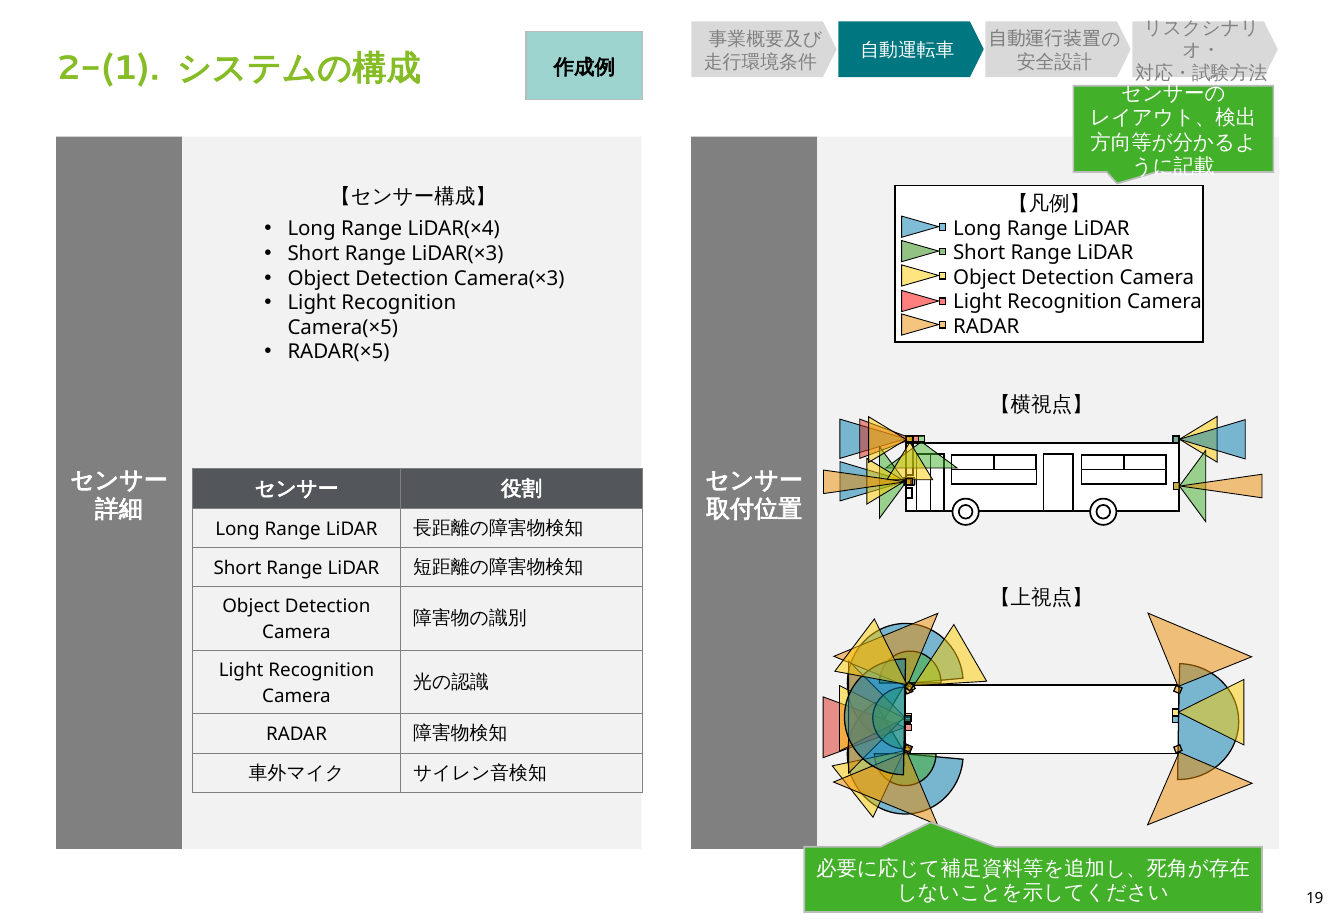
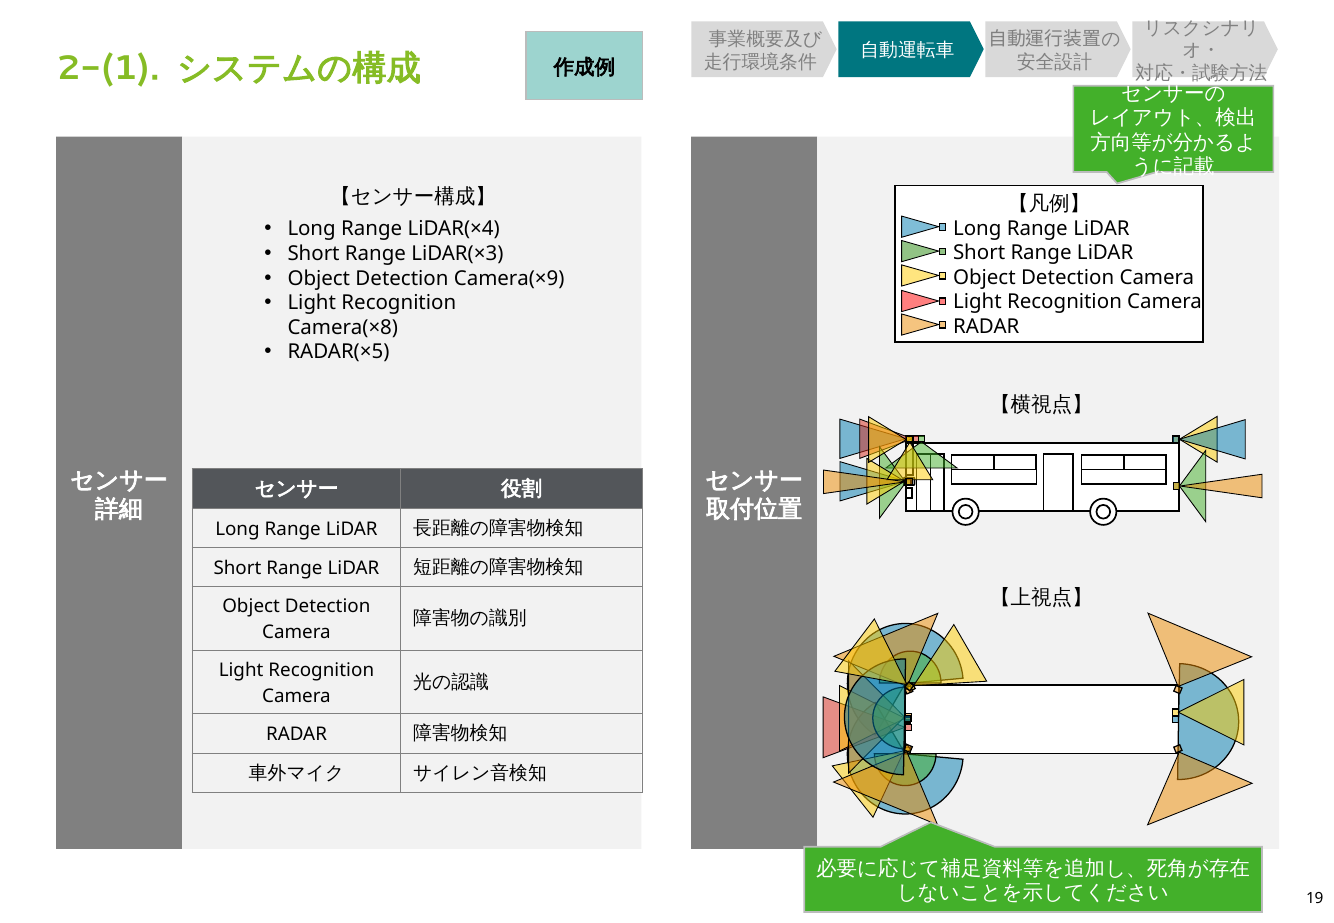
Camera(×3: Camera(×3 -> Camera(×9 (509, 279)
Camera(×5: Camera(×5 -> Camera(×8 (343, 328)
